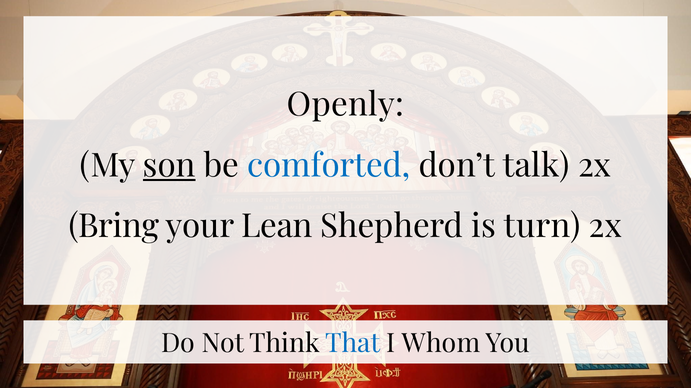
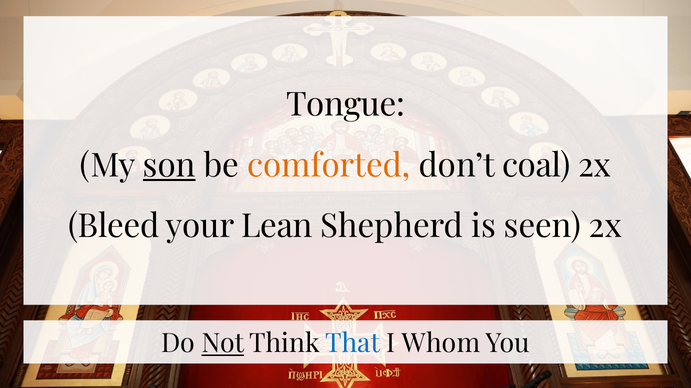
Openly: Openly -> Tongue (346, 105)
comforted colour: blue -> orange (329, 166)
talk: talk -> coal (536, 166)
Bring: Bring -> Bleed (114, 227)
turn: turn -> seen (542, 227)
Not underline: none -> present (223, 344)
